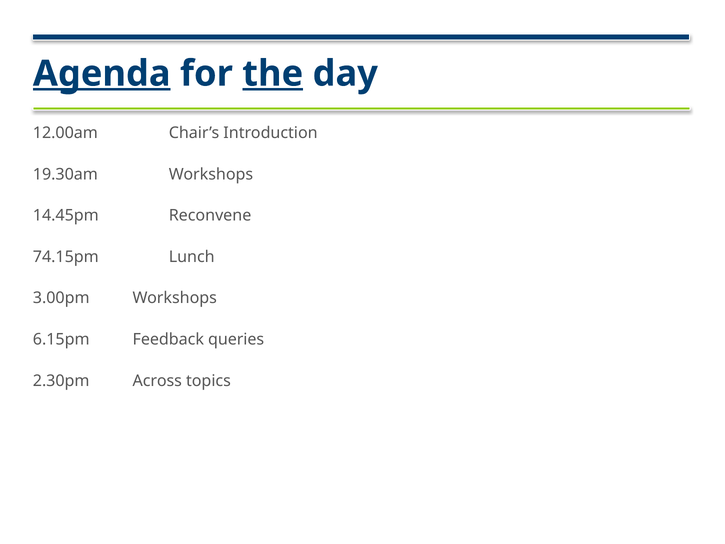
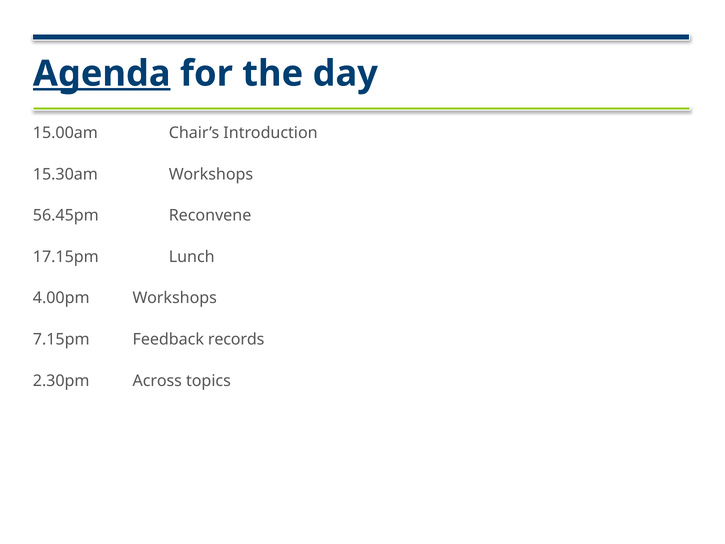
the underline: present -> none (273, 74)
12.00am: 12.00am -> 15.00am (65, 133)
19.30am: 19.30am -> 15.30am (65, 174)
14.45pm: 14.45pm -> 56.45pm (66, 215)
74.15pm: 74.15pm -> 17.15pm (66, 257)
3.00pm: 3.00pm -> 4.00pm (61, 298)
6.15pm: 6.15pm -> 7.15pm (61, 339)
queries: queries -> records (236, 339)
